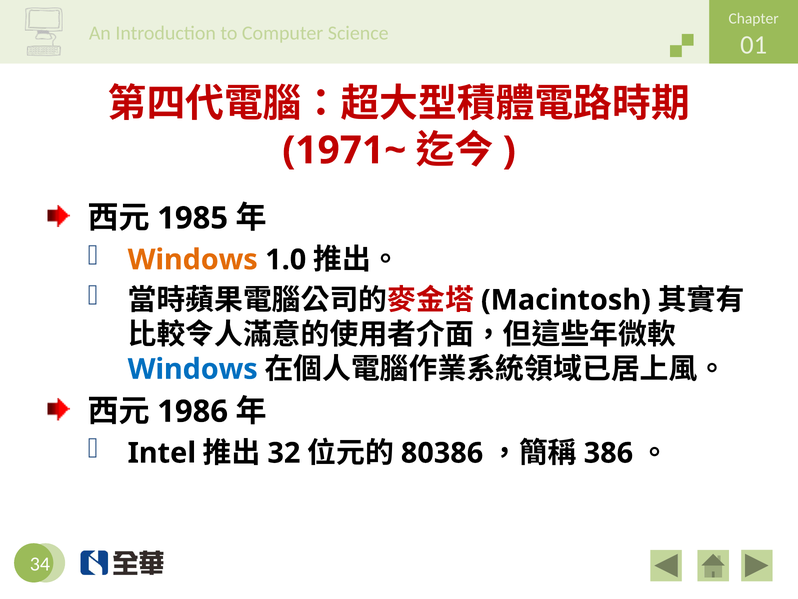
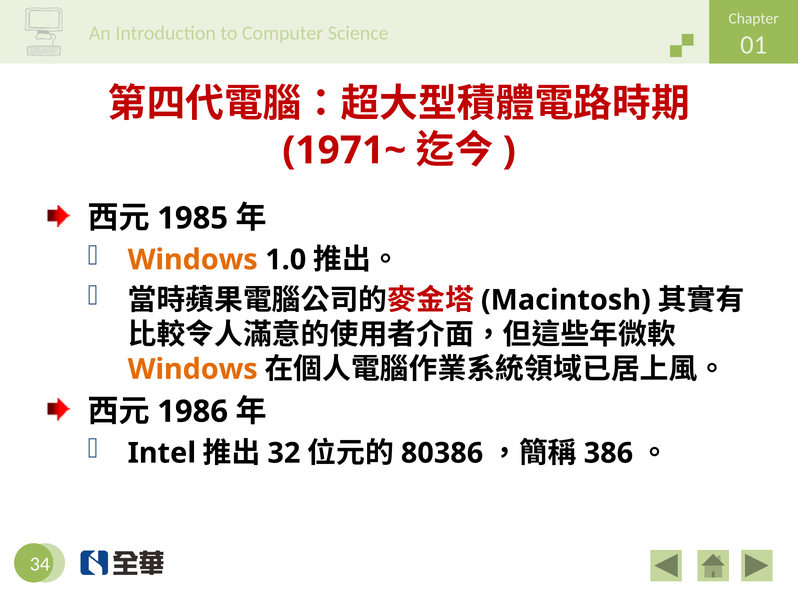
Windows colour: blue -> orange (193, 369)
